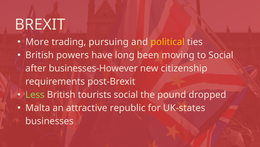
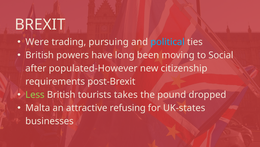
More: More -> Were (37, 42)
political colour: yellow -> light blue (168, 42)
businesses-However: businesses-However -> populated-However (93, 68)
tourists social: social -> takes (126, 94)
republic: republic -> refusing (128, 107)
